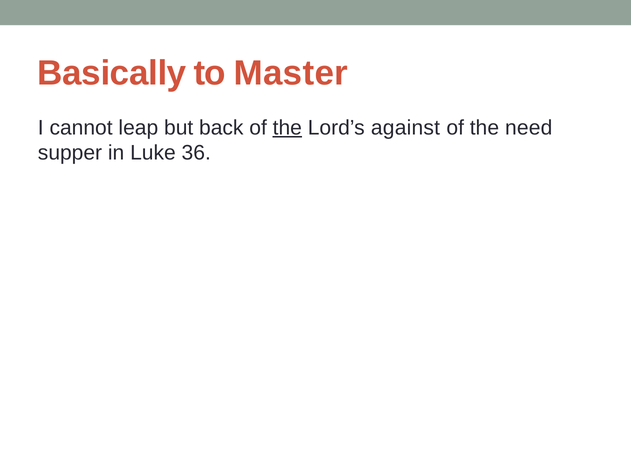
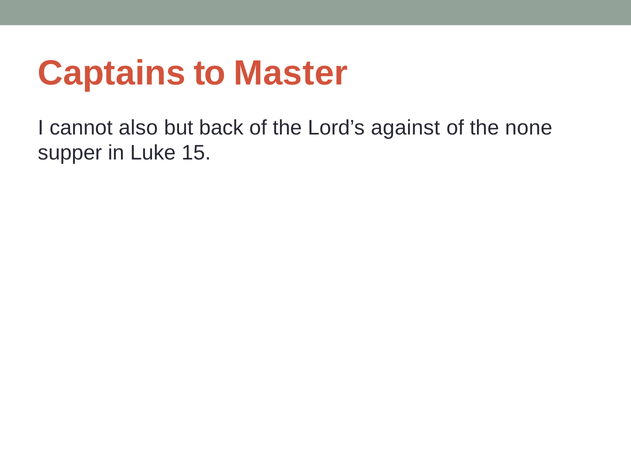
Basically: Basically -> Captains (112, 73)
leap: leap -> also (138, 128)
the underline: present -> none (287, 128)
need: need -> none (529, 128)
36: 36 -> 15 (196, 153)
